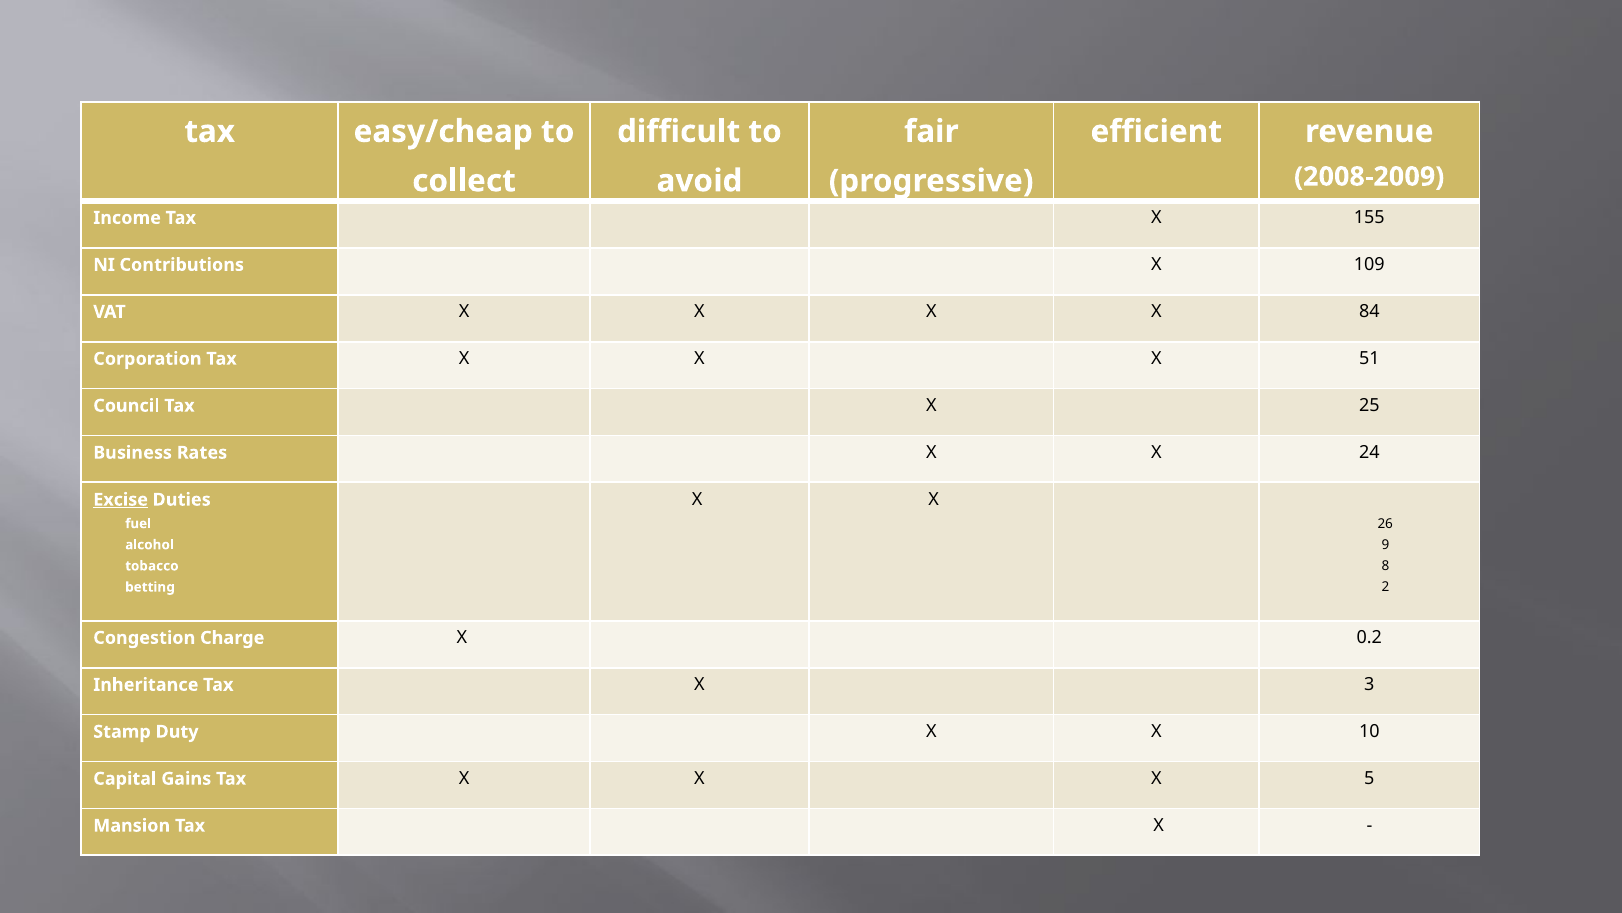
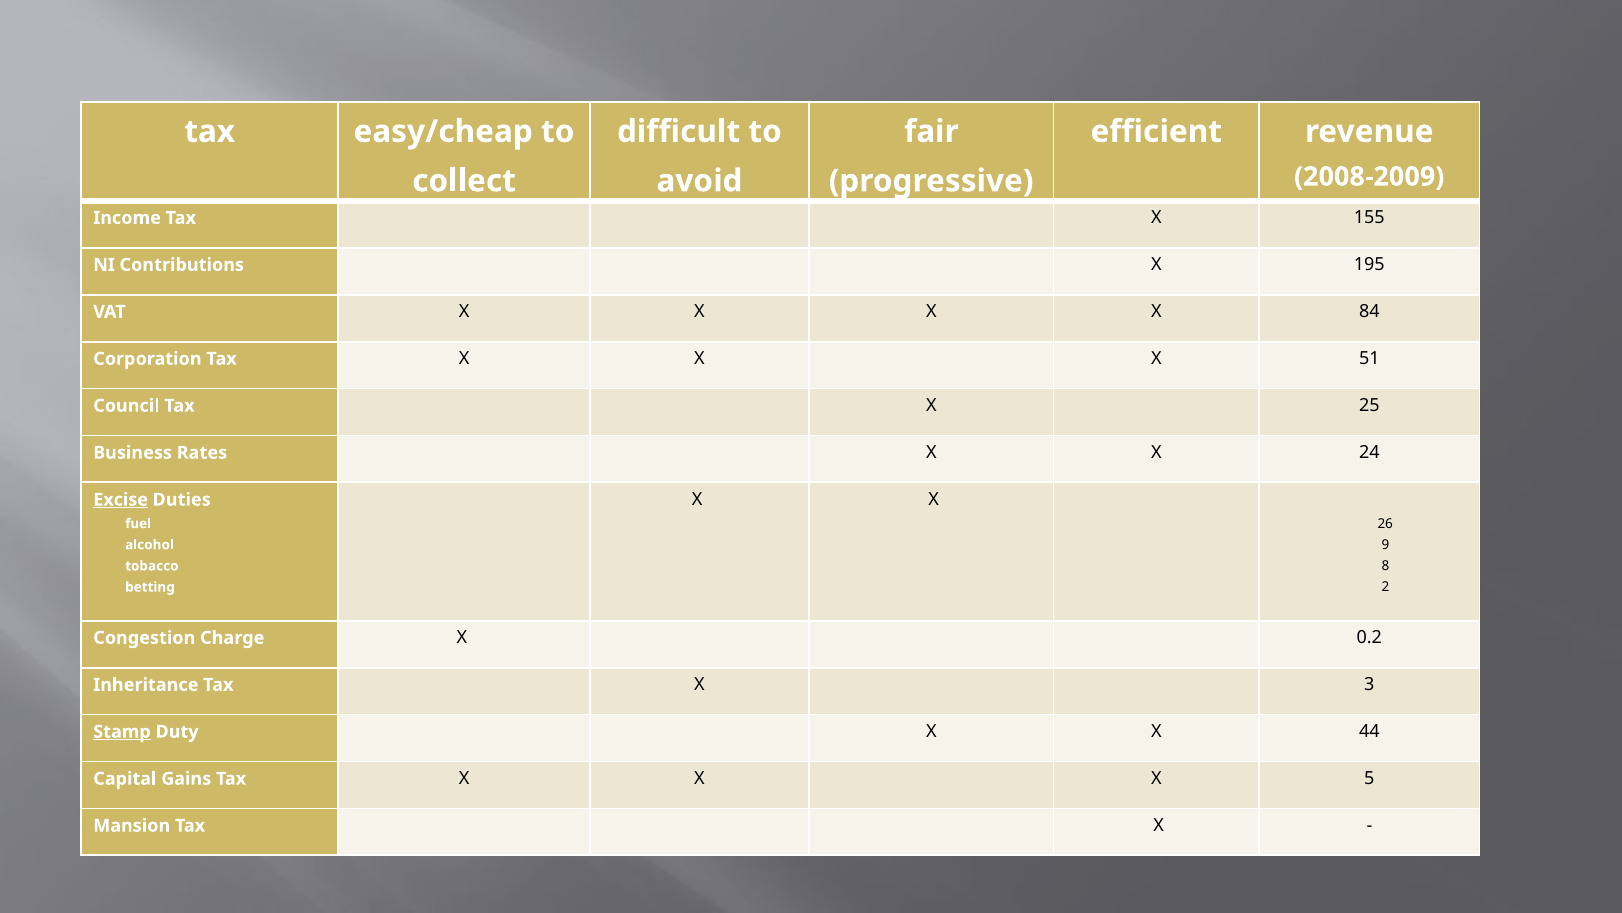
109: 109 -> 195 (1369, 265)
Stamp underline: none -> present (122, 731)
10: 10 -> 44 (1369, 731)
